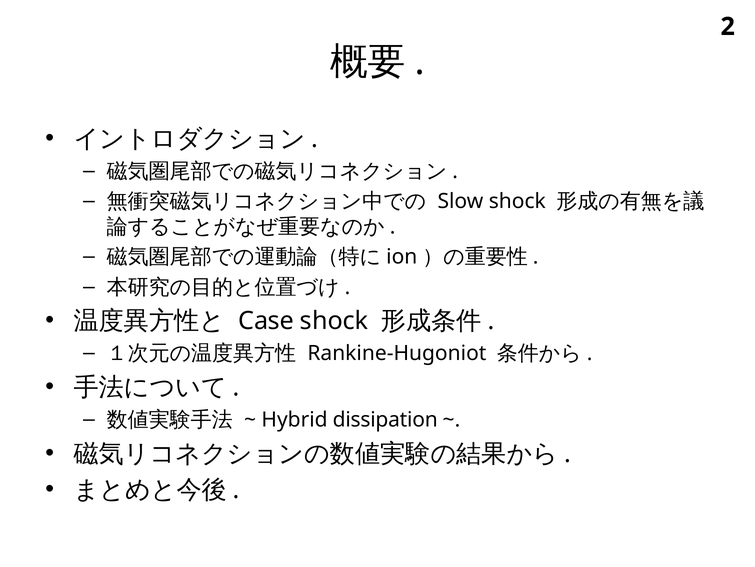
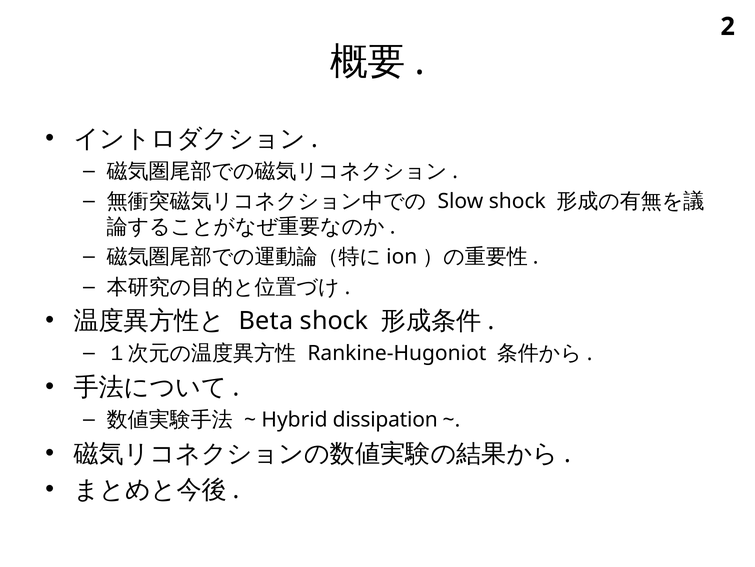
Case: Case -> Beta (266, 321)
